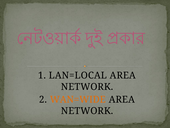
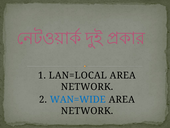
WAN=WIDE colour: orange -> blue (78, 99)
